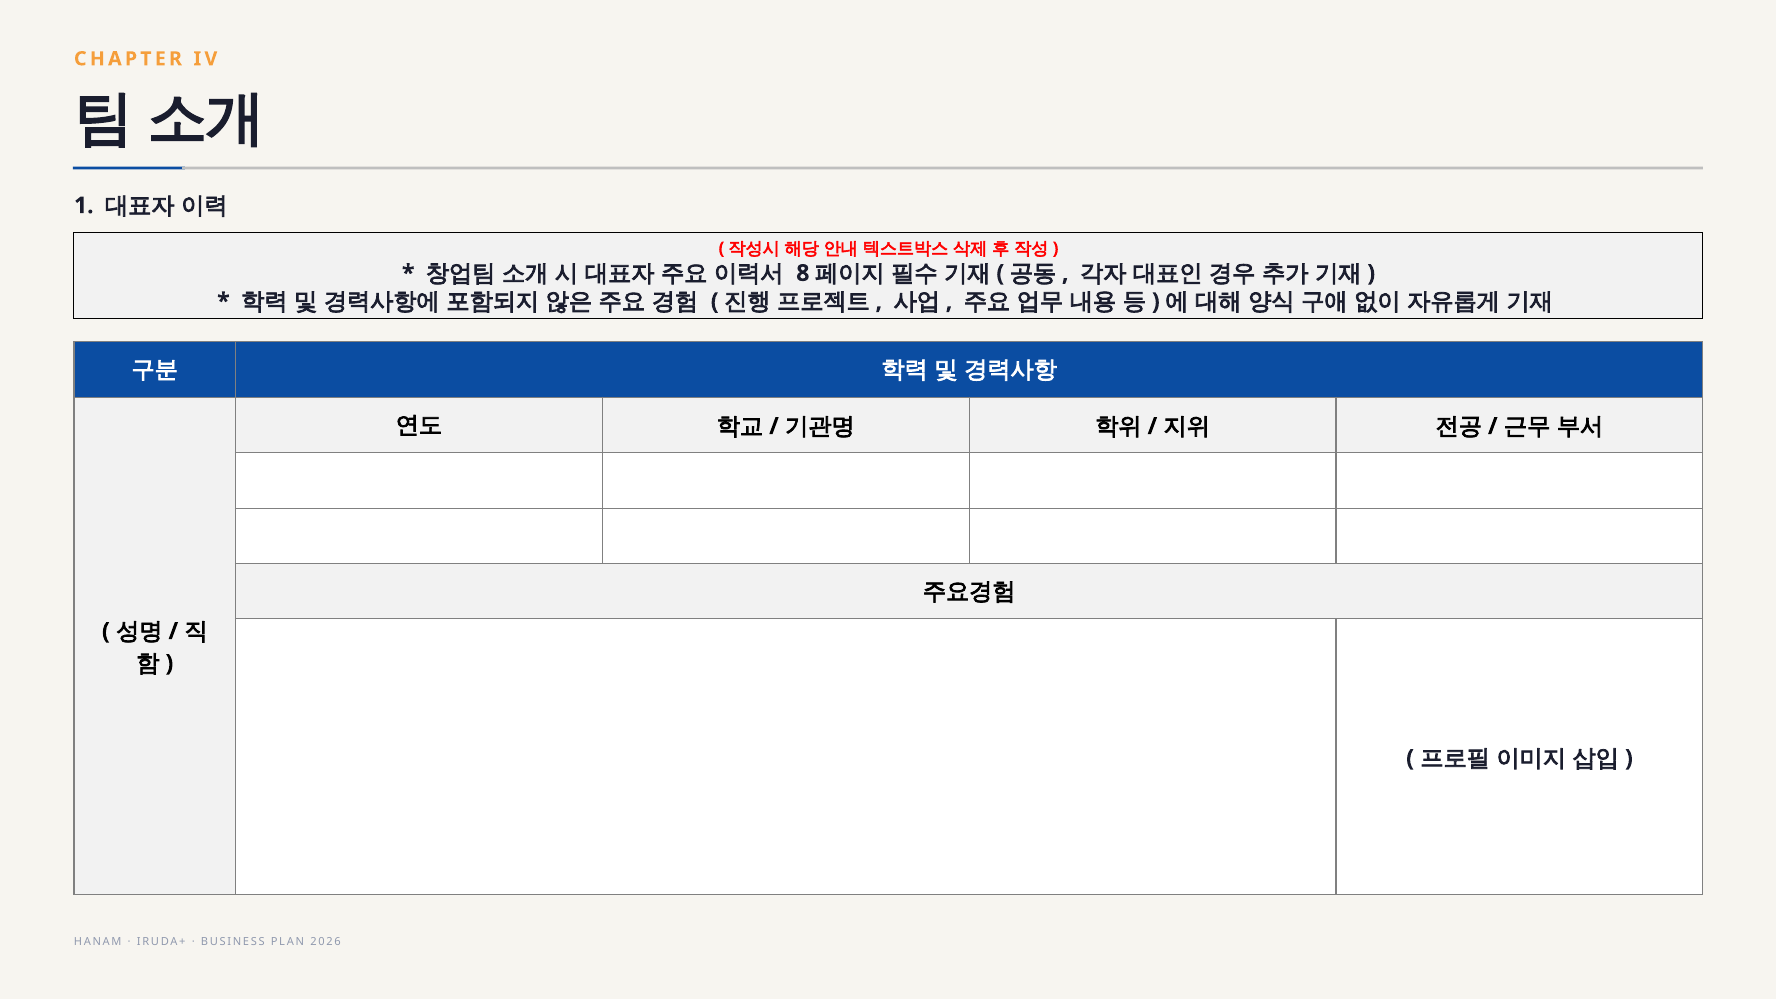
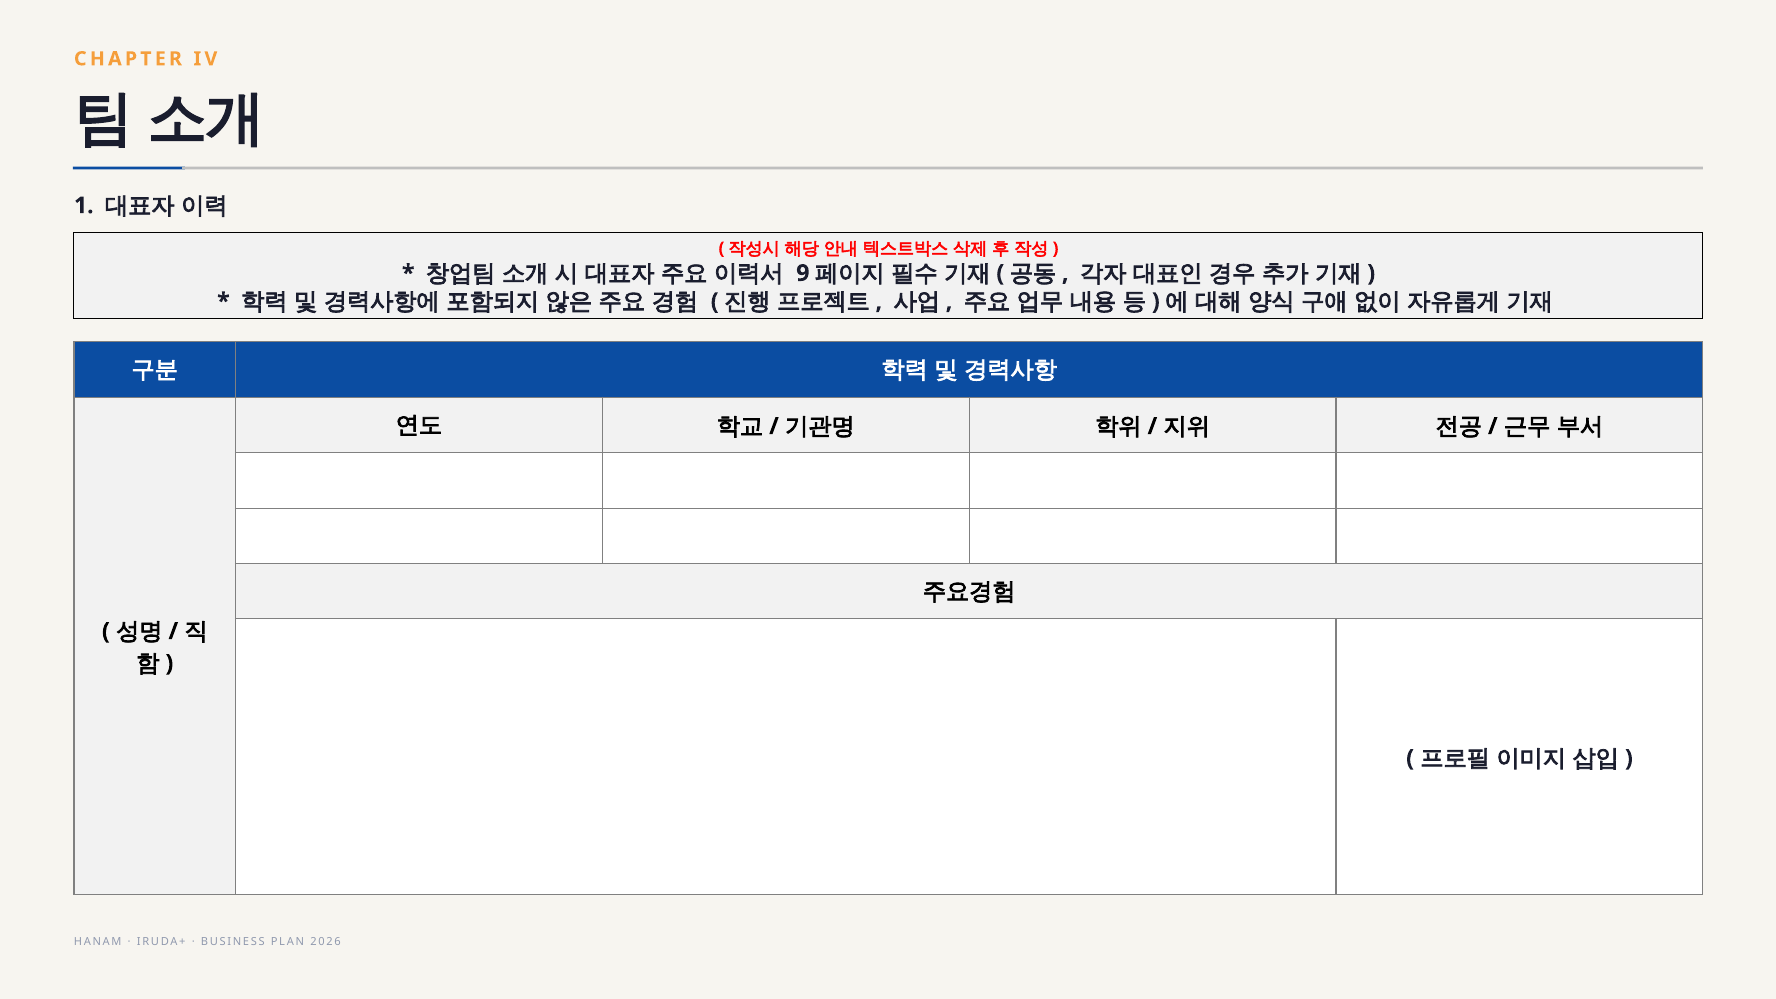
8: 8 -> 9 (803, 273)
